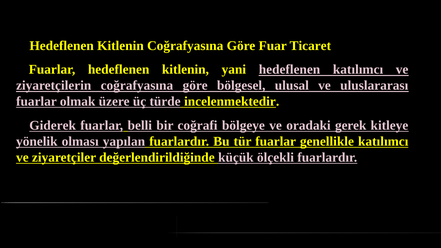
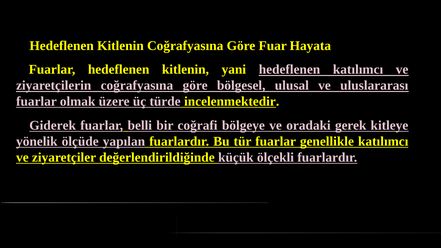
Ticaret: Ticaret -> Hayata (310, 46)
olması: olması -> ölçüde (80, 141)
